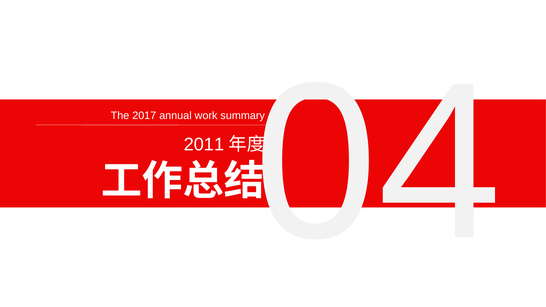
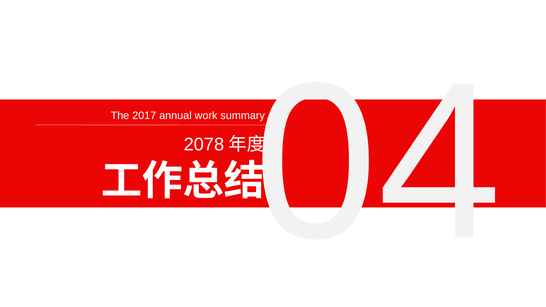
2011: 2011 -> 2078 (204, 144)
